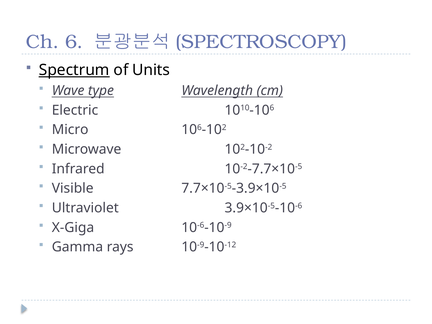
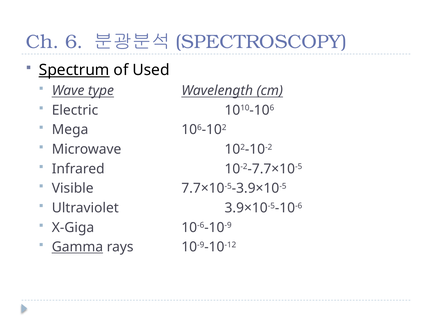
Units: Units -> Used (151, 70)
Micro: Micro -> Mega (70, 130)
Gamma underline: none -> present (77, 247)
